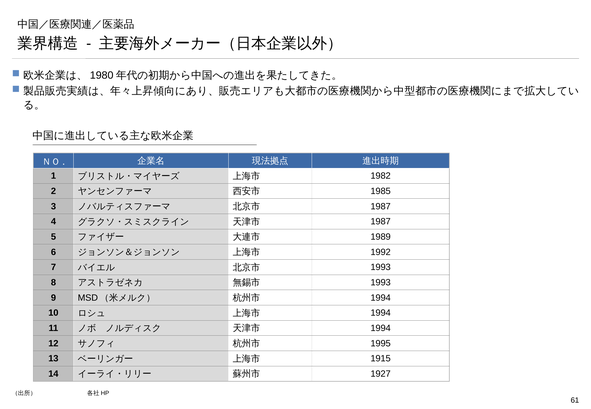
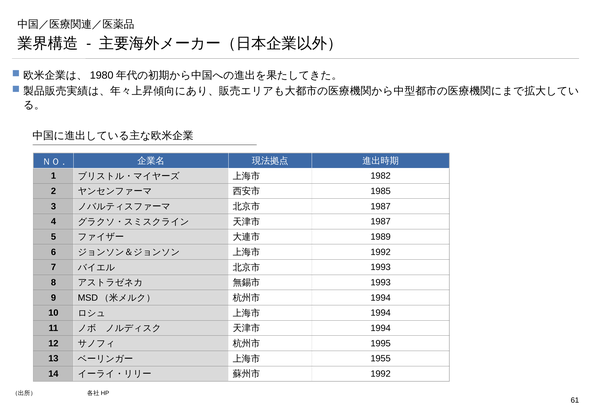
1915: 1915 -> 1955 (381, 359)
1927: 1927 -> 1992 (381, 374)
